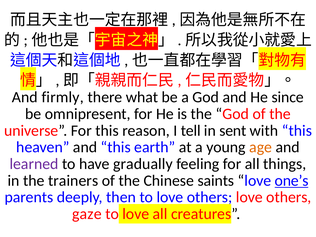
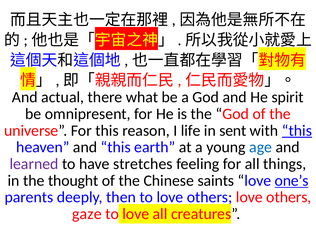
firmly: firmly -> actual (63, 97)
since: since -> spirit (288, 97)
tell: tell -> life (191, 131)
this underline: none -> present (297, 131)
age colour: orange -> blue (261, 147)
gradually: gradually -> stretches (143, 164)
trainers: trainers -> thought (73, 181)
